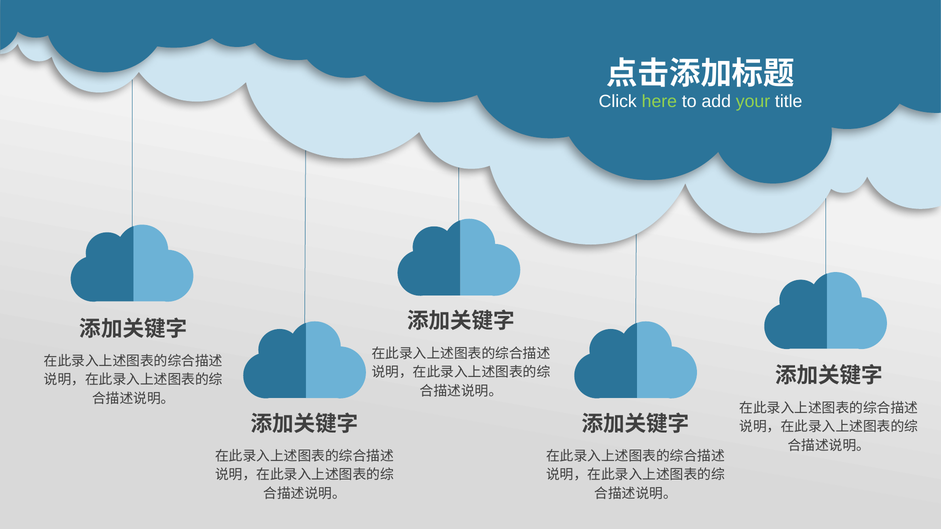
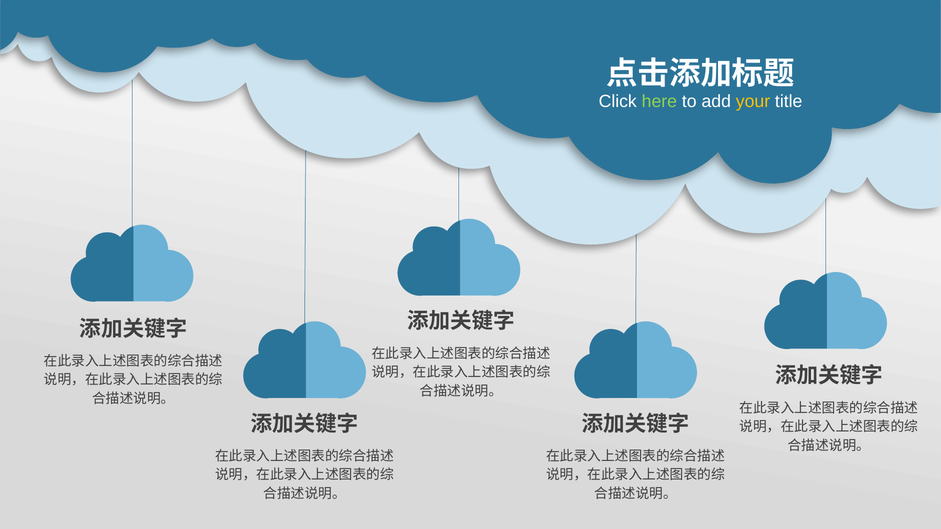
your colour: light green -> yellow (753, 102)
